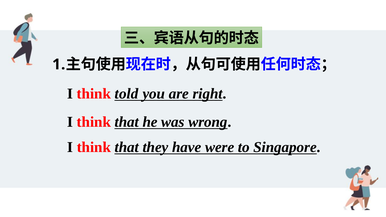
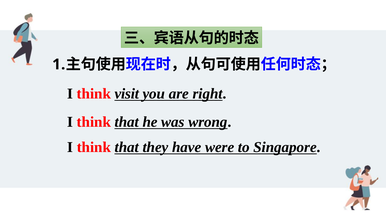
told: told -> visit (127, 94)
